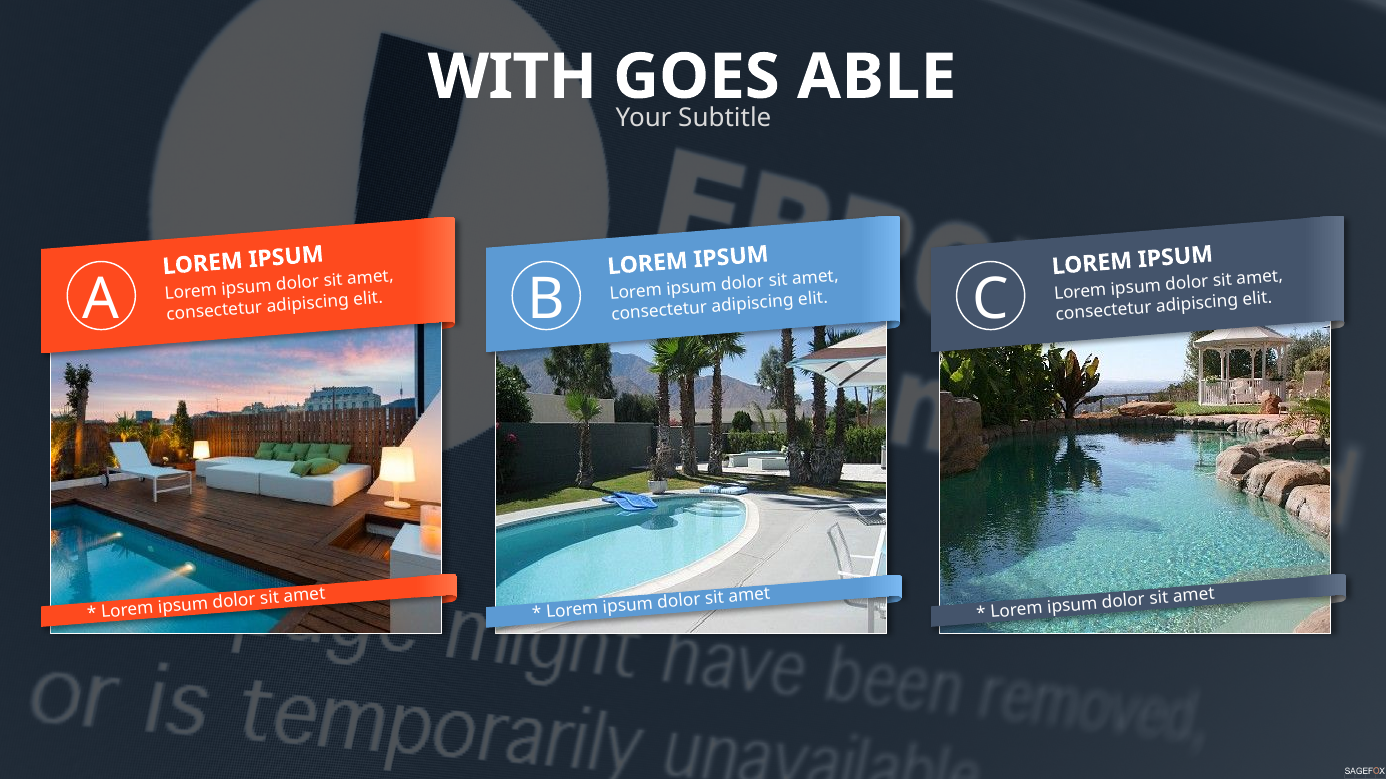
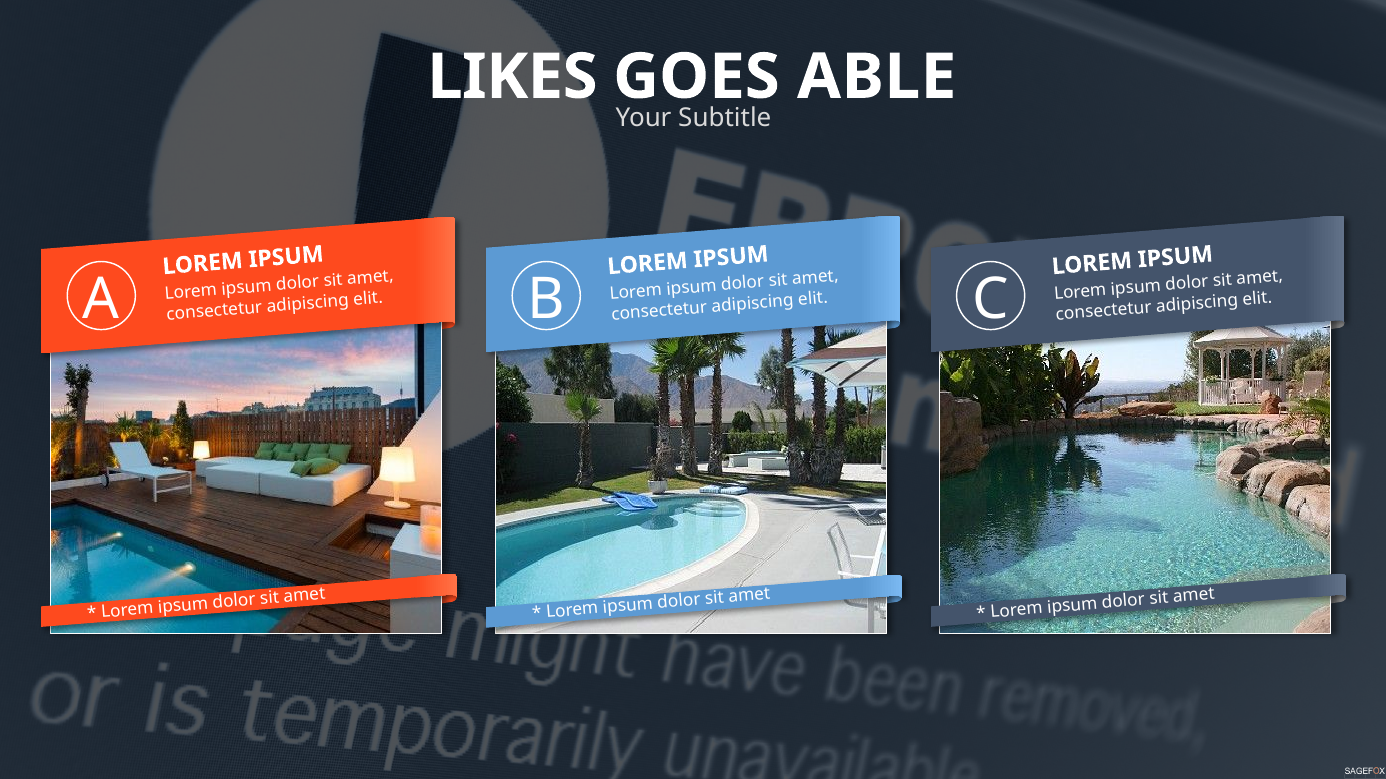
WITH: WITH -> LIKES (512, 77)
